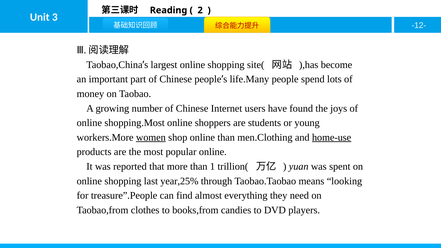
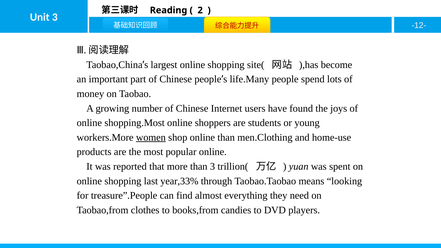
home-use underline: present -> none (332, 137)
than 1: 1 -> 3 (213, 167)
year,25%: year,25% -> year,33% (179, 181)
